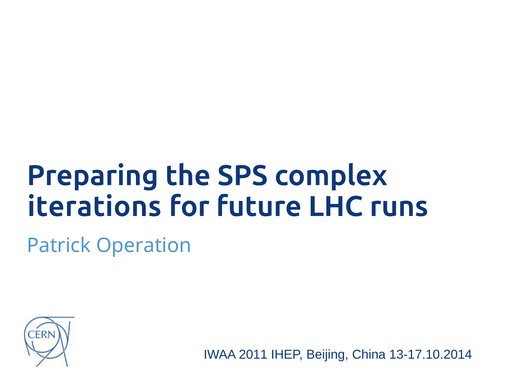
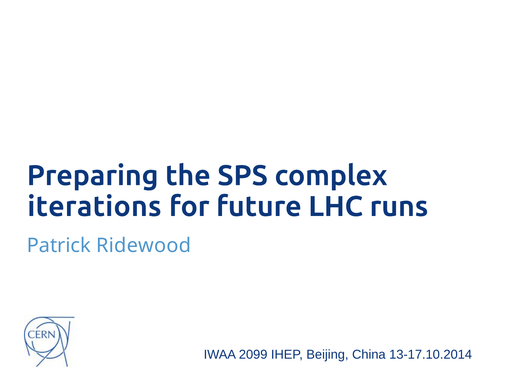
Operation: Operation -> Ridewood (144, 245)
2011: 2011 -> 2099 (253, 354)
